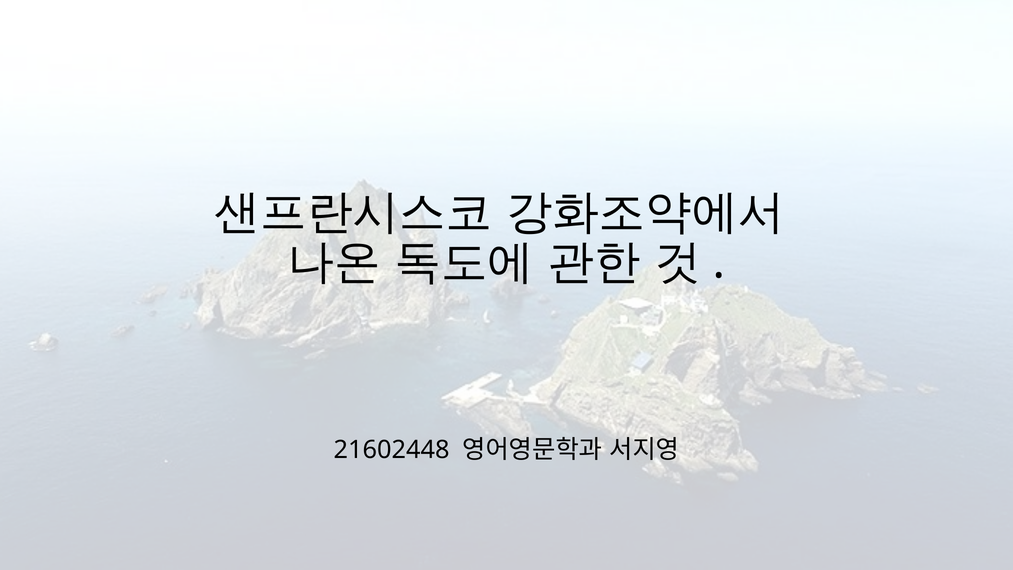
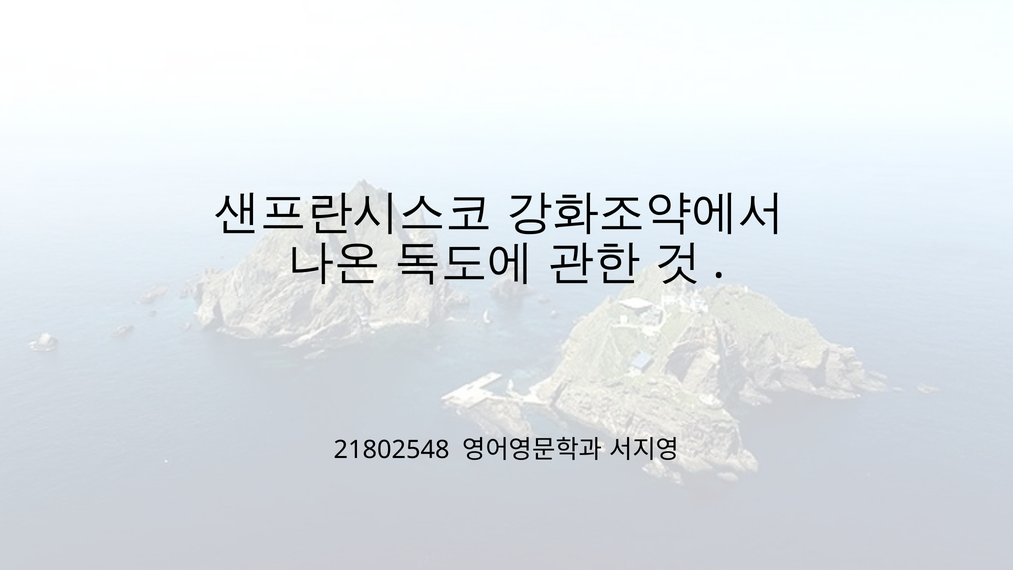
21602448: 21602448 -> 21802548 (392, 450)
